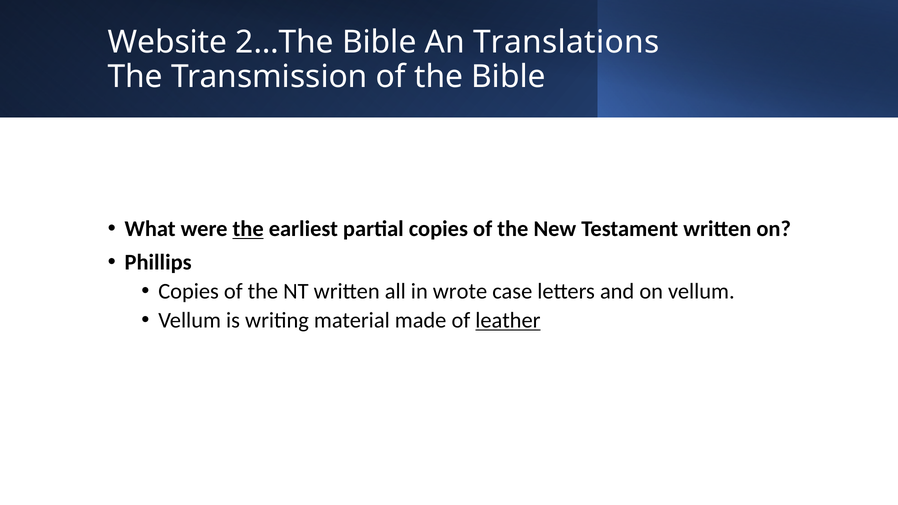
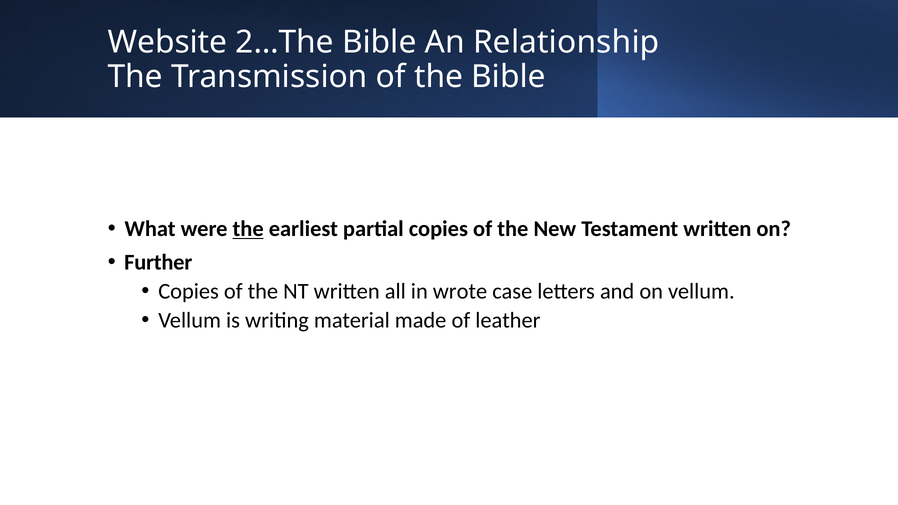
Translations: Translations -> Relationship (566, 42)
Phillips: Phillips -> Further (158, 263)
leather underline: present -> none (508, 320)
